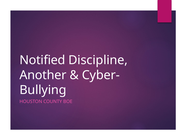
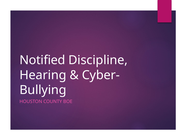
Another: Another -> Hearing (43, 75)
